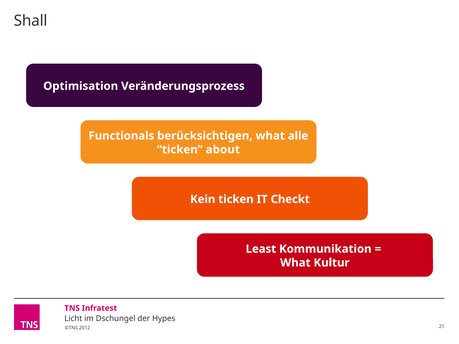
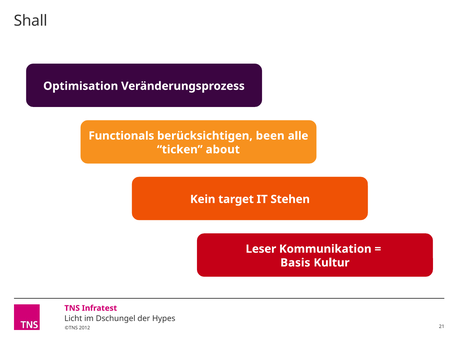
berücksichtigen what: what -> been (270, 136)
Kein ticken: ticken -> target (236, 199)
Checkt: Checkt -> Stehen (290, 199)
Least: Least -> Leser (261, 249)
What: What -> Basis (295, 263)
